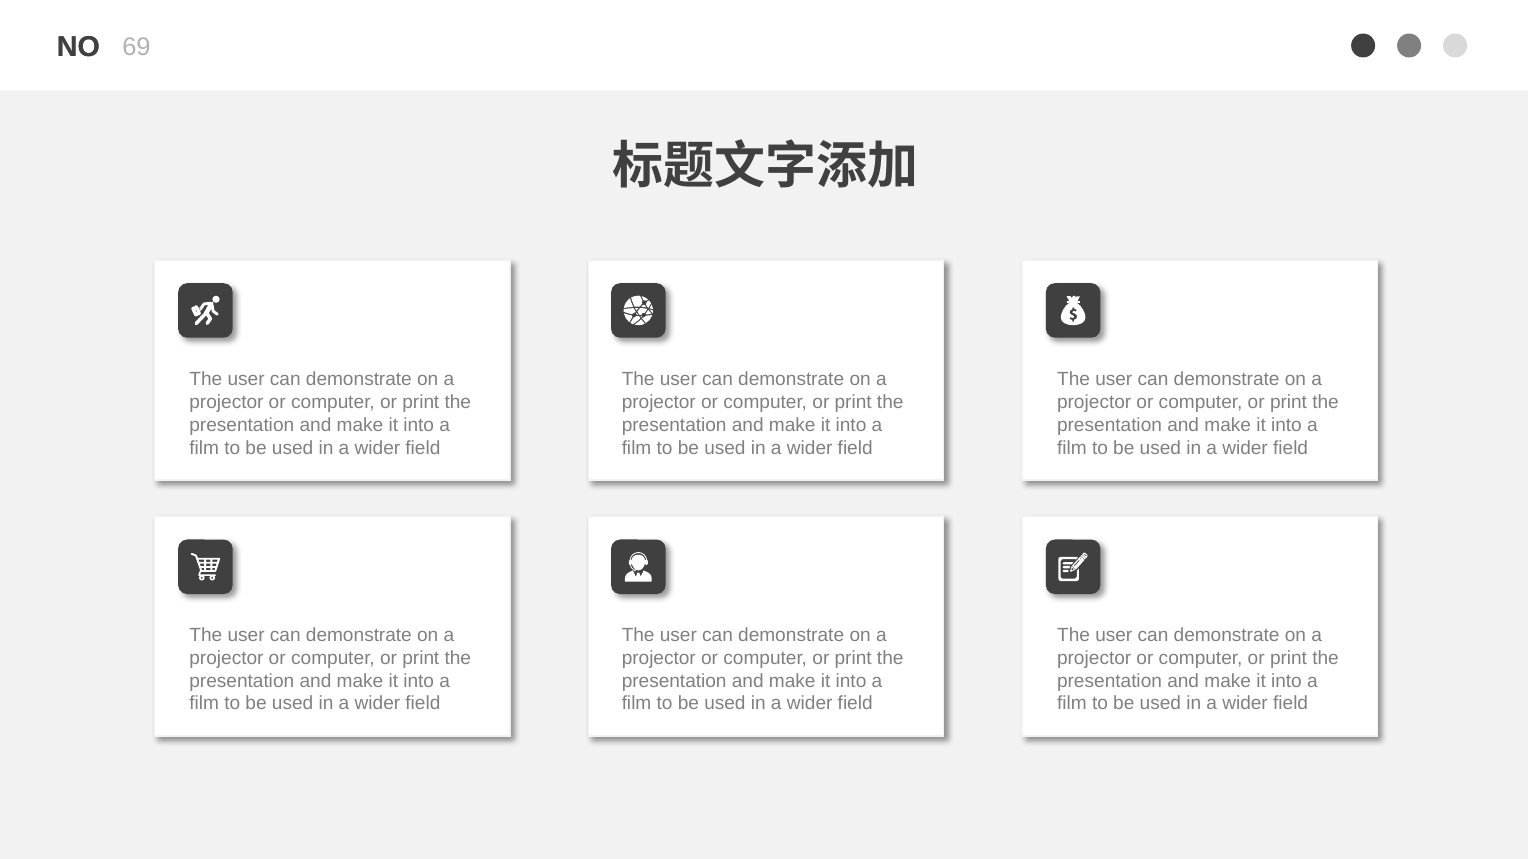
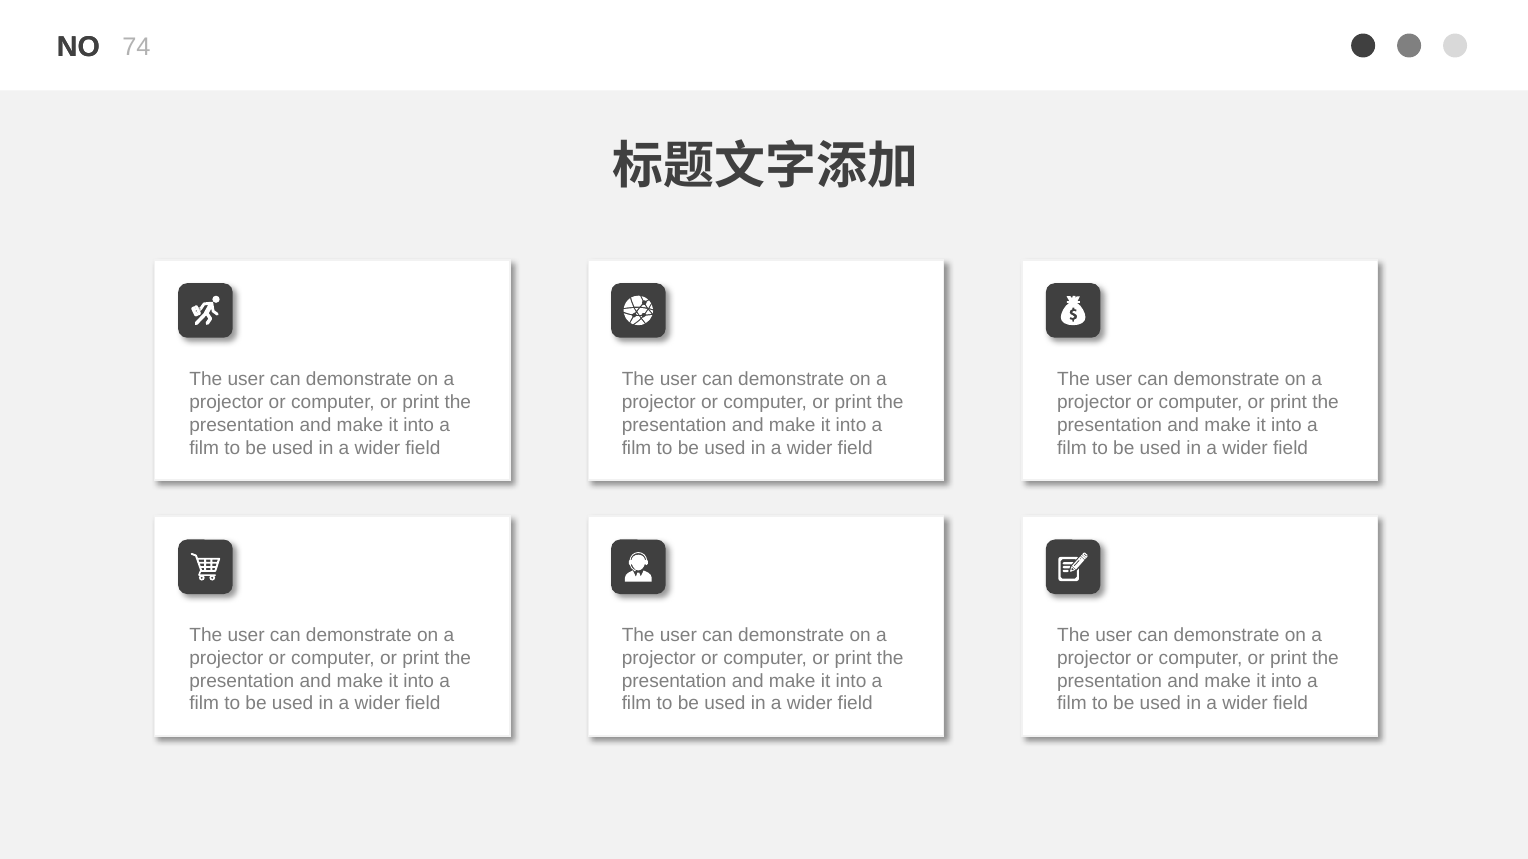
69: 69 -> 74 (136, 47)
